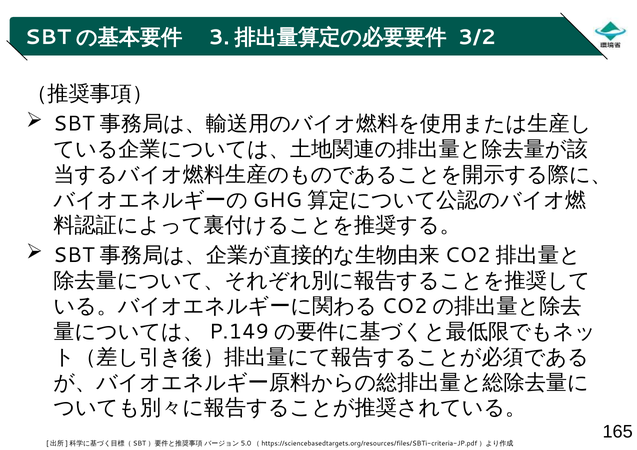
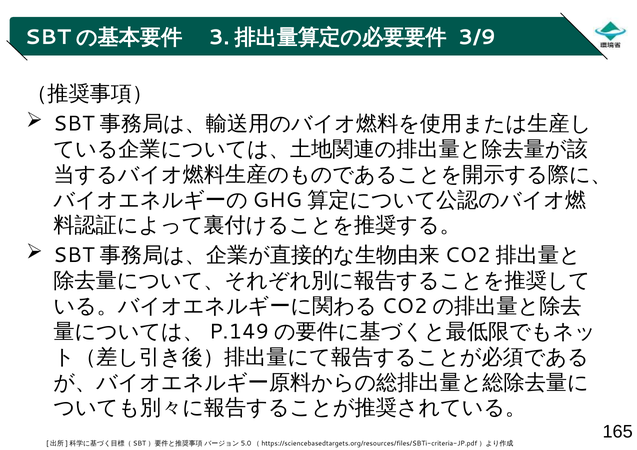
3/2: 3/2 -> 3/9 (477, 37)
